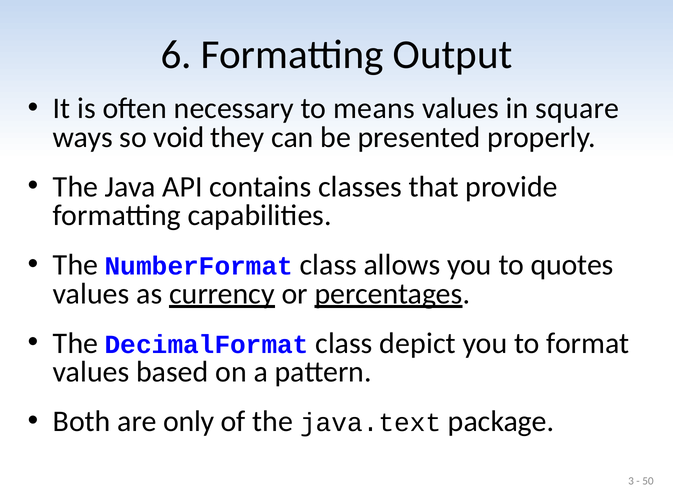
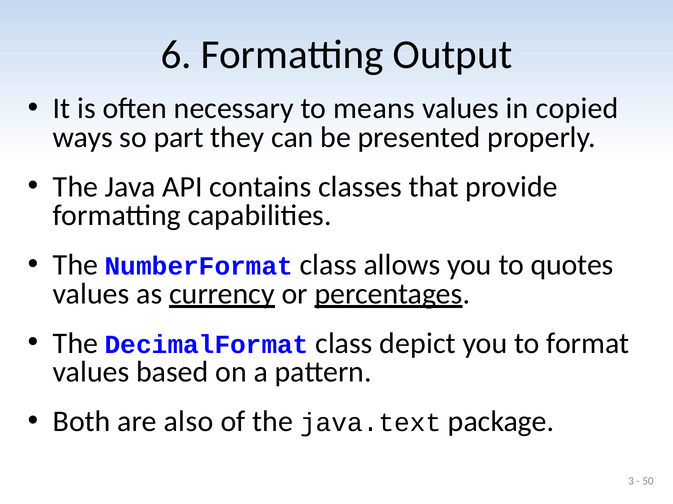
square: square -> copied (577, 109)
void: void -> part (179, 137)
only: only -> also (189, 422)
